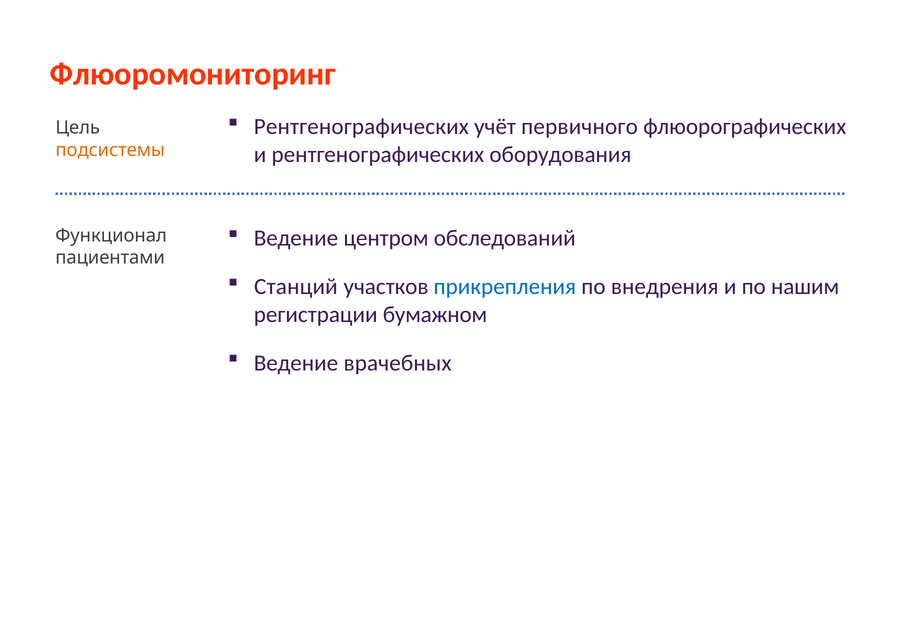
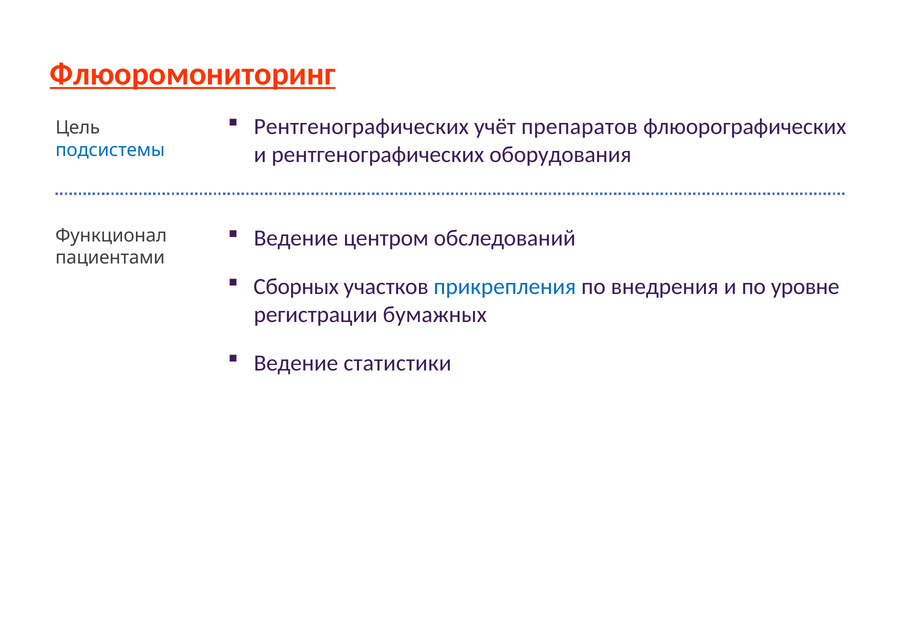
Флюоромониторинг underline: none -> present (193, 74)
первичного: первичного -> препаратов (580, 127)
подсистемы colour: orange -> blue (110, 150)
Станций: Станций -> Сборных (296, 287)
нашим: нашим -> уровне (805, 287)
бумажном: бумажном -> бумажных (435, 315)
врачебных: врачебных -> статистики (398, 363)
